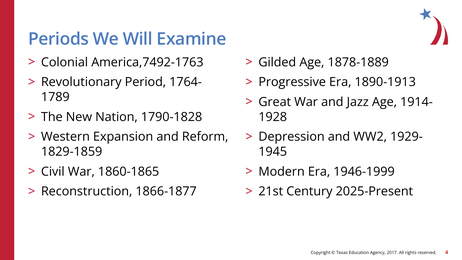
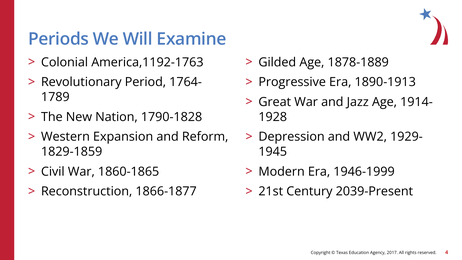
America,7492-1763: America,7492-1763 -> America,1192-1763 (147, 62)
2025-Present: 2025-Present -> 2039-Present (374, 191)
